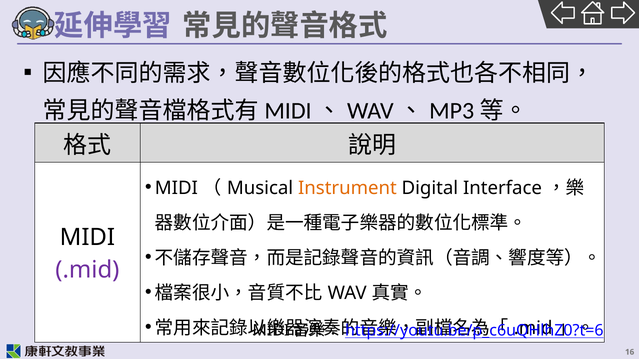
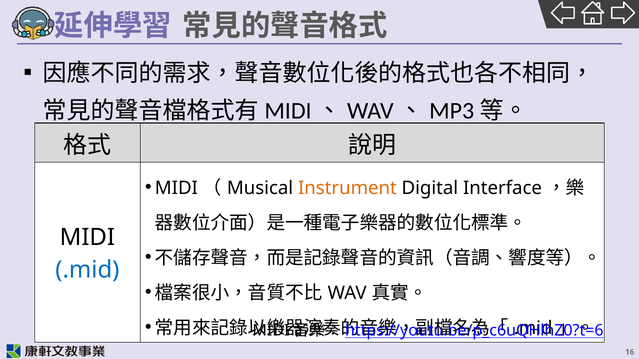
.mid colour: purple -> blue (87, 270)
